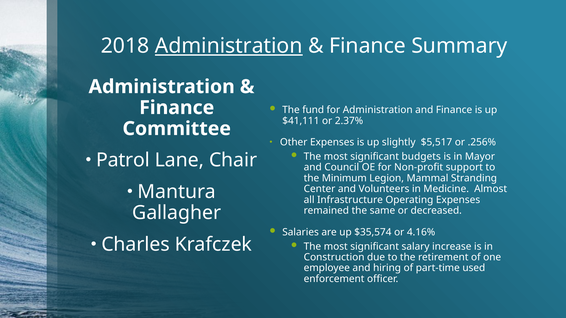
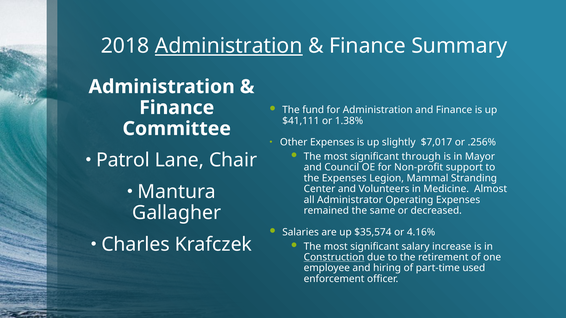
2.37%: 2.37% -> 1.38% (349, 121)
$5,517: $5,517 -> $7,017 (436, 142)
budgets: budgets -> through (421, 157)
the Minimum: Minimum -> Expenses (344, 178)
Infrastructure: Infrastructure -> Administrator (350, 200)
Construction underline: none -> present (334, 258)
